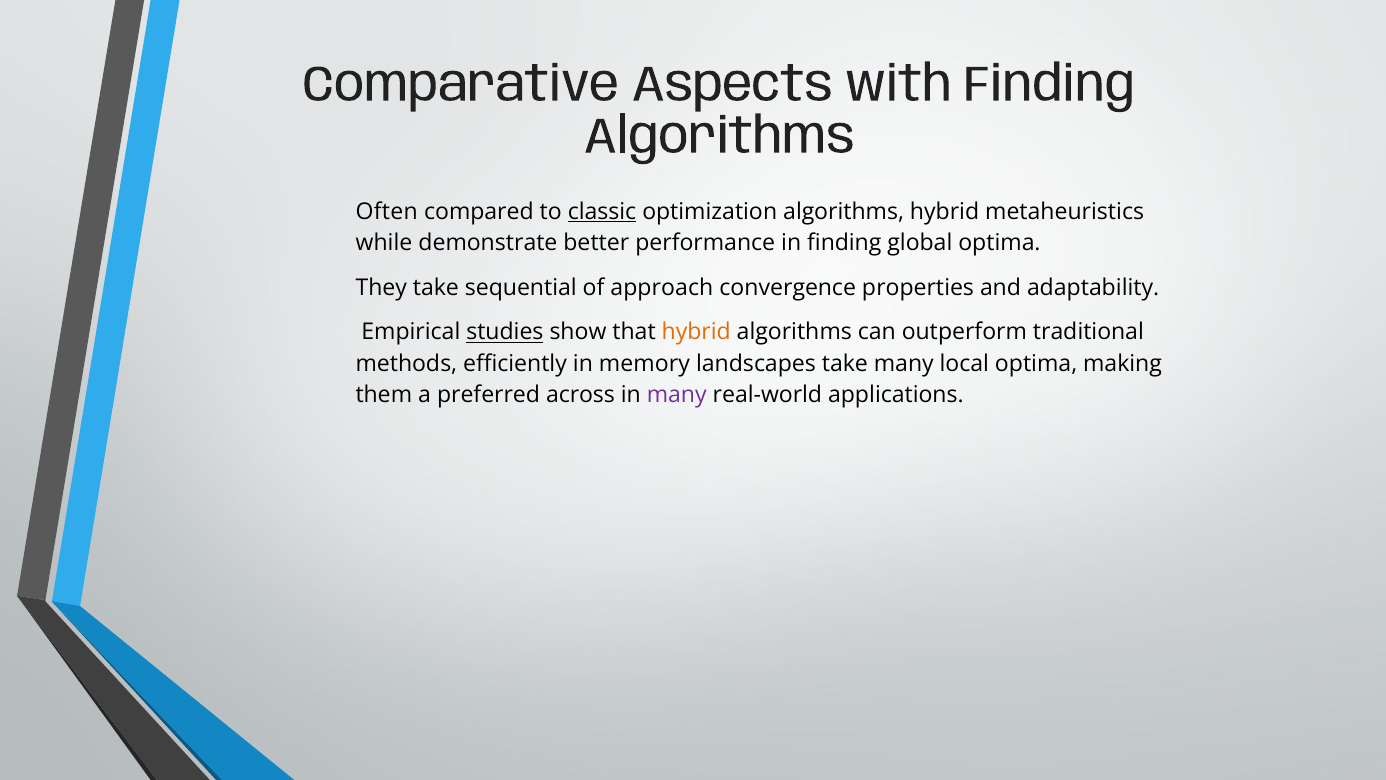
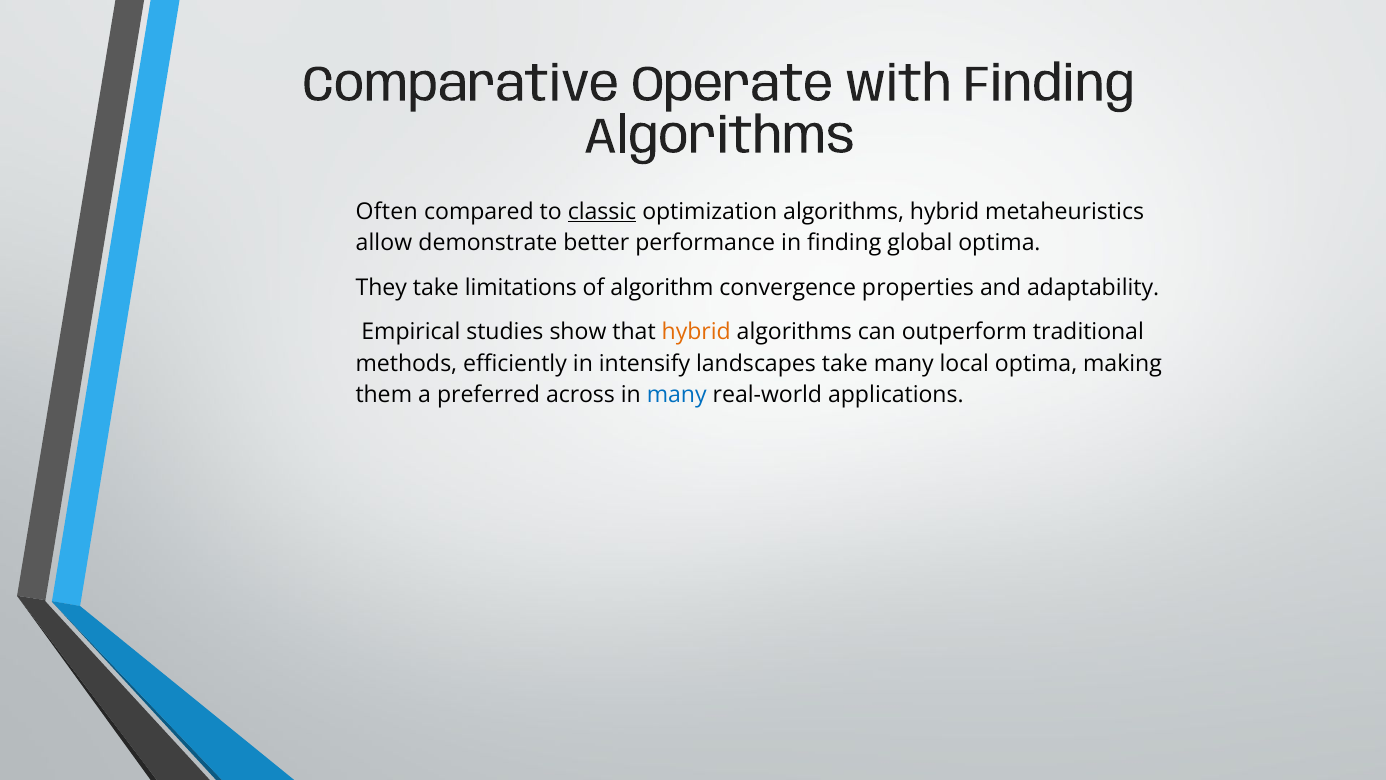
Aspects: Aspects -> Operate (732, 84)
while: while -> allow (384, 243)
sequential: sequential -> limitations (521, 287)
approach: approach -> algorithm (662, 287)
studies underline: present -> none (505, 332)
memory: memory -> intensify (644, 364)
many colour: purple -> blue (677, 395)
